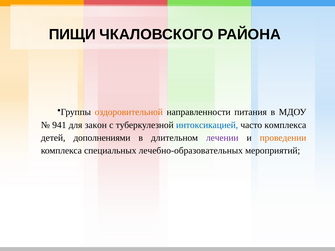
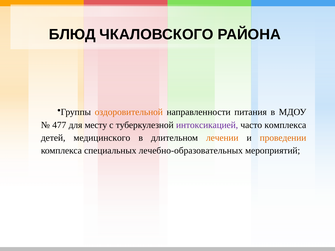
ПИЩИ: ПИЩИ -> БЛЮД (72, 34)
941: 941 -> 477 (59, 125)
закон: закон -> месту (96, 125)
интоксикацией colour: blue -> purple (207, 125)
дополнениями: дополнениями -> медицинского (102, 138)
лечении colour: purple -> orange (222, 138)
